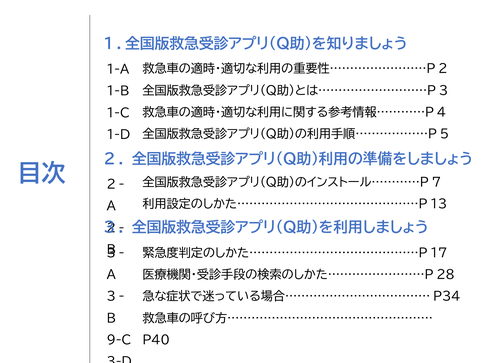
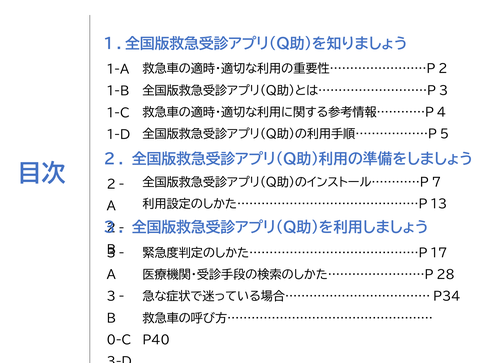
9-C: 9-C -> 0-C (119, 340)
